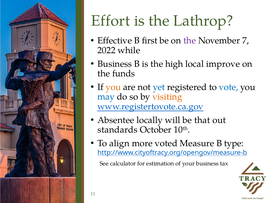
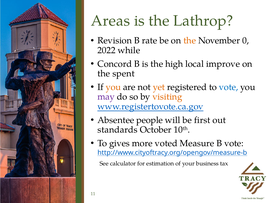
Effort: Effort -> Areas (110, 21)
Effective: Effective -> Revision (115, 40)
first: first -> rate (150, 40)
the colour: purple -> orange (190, 40)
7: 7 -> 0 (246, 40)
Business: Business -> Concord (115, 64)
funds: funds -> spent (123, 73)
yet colour: blue -> orange (159, 87)
may colour: blue -> purple (106, 97)
locally: locally -> people (150, 120)
that: that -> first (202, 120)
align: align -> gives (119, 143)
B type: type -> vote (234, 143)
